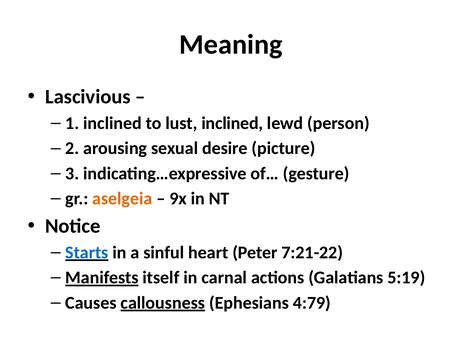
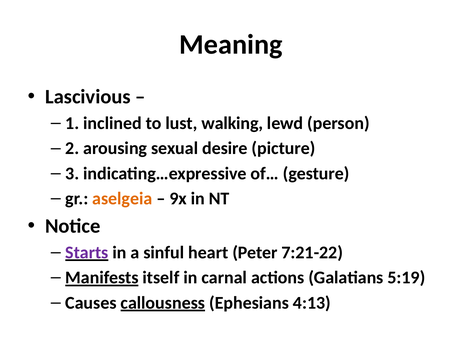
lust inclined: inclined -> walking (232, 123)
Starts colour: blue -> purple (87, 253)
4:79: 4:79 -> 4:13 (312, 303)
